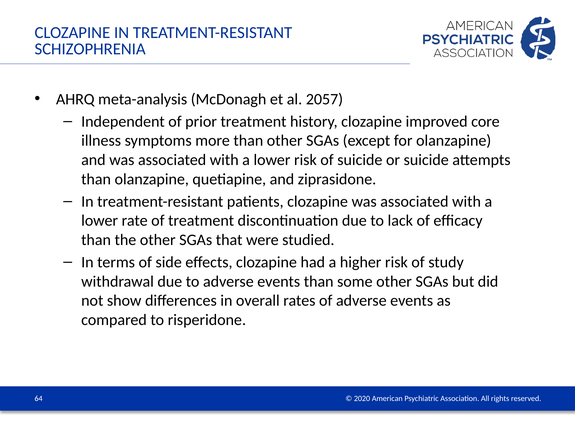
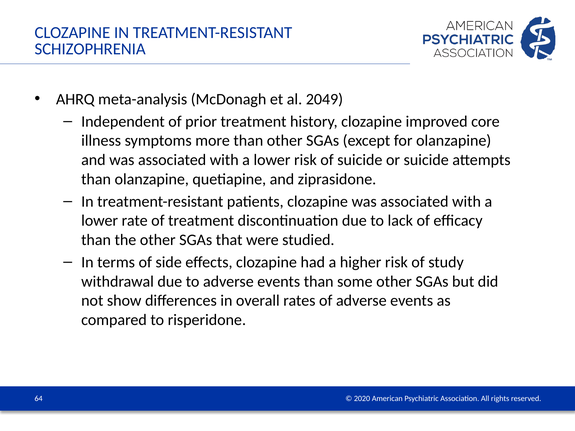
2057: 2057 -> 2049 (324, 99)
